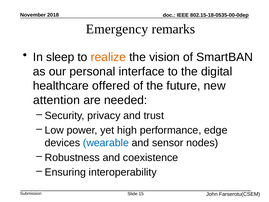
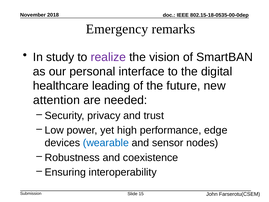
sleep: sleep -> study (60, 57)
realize colour: orange -> purple (108, 57)
offered: offered -> leading (111, 86)
